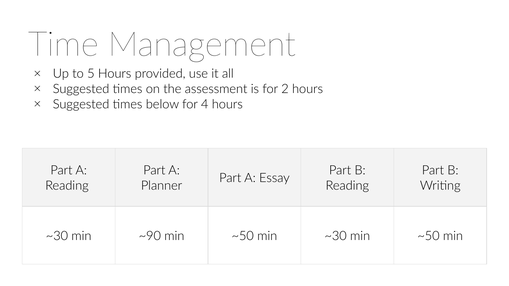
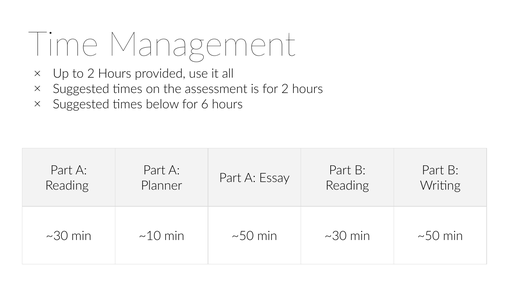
to 5: 5 -> 2 (91, 74)
4: 4 -> 6 (205, 104)
~90: ~90 -> ~10 (150, 236)
